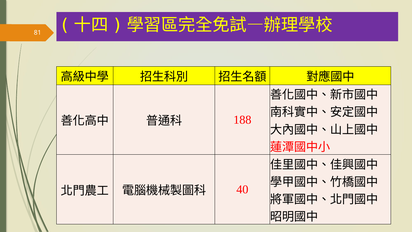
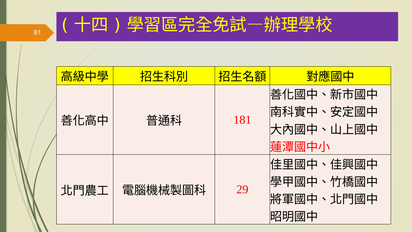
188: 188 -> 181 (242, 120)
40: 40 -> 29 (242, 189)
